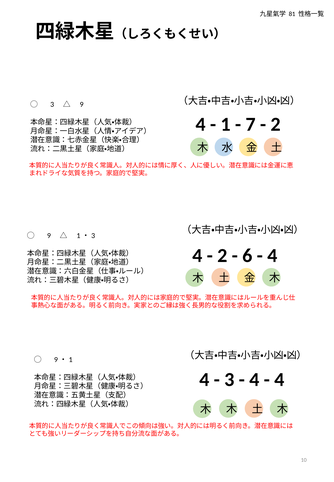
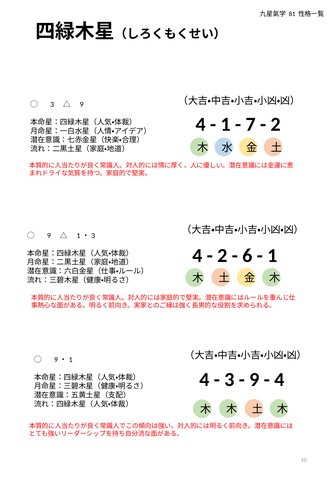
4: 4 -> 1 (272, 256)
4: 4 -> 9 (254, 380)
